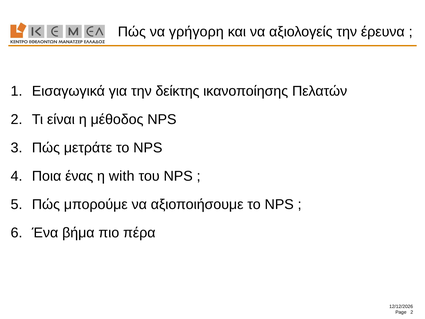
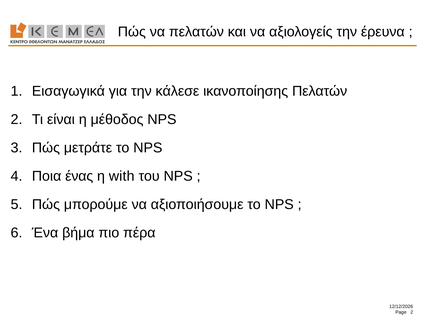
να γρήγορη: γρήγορη -> πελατών (196, 32)
δείκτης: δείκτης -> κάλεσε (177, 91)
